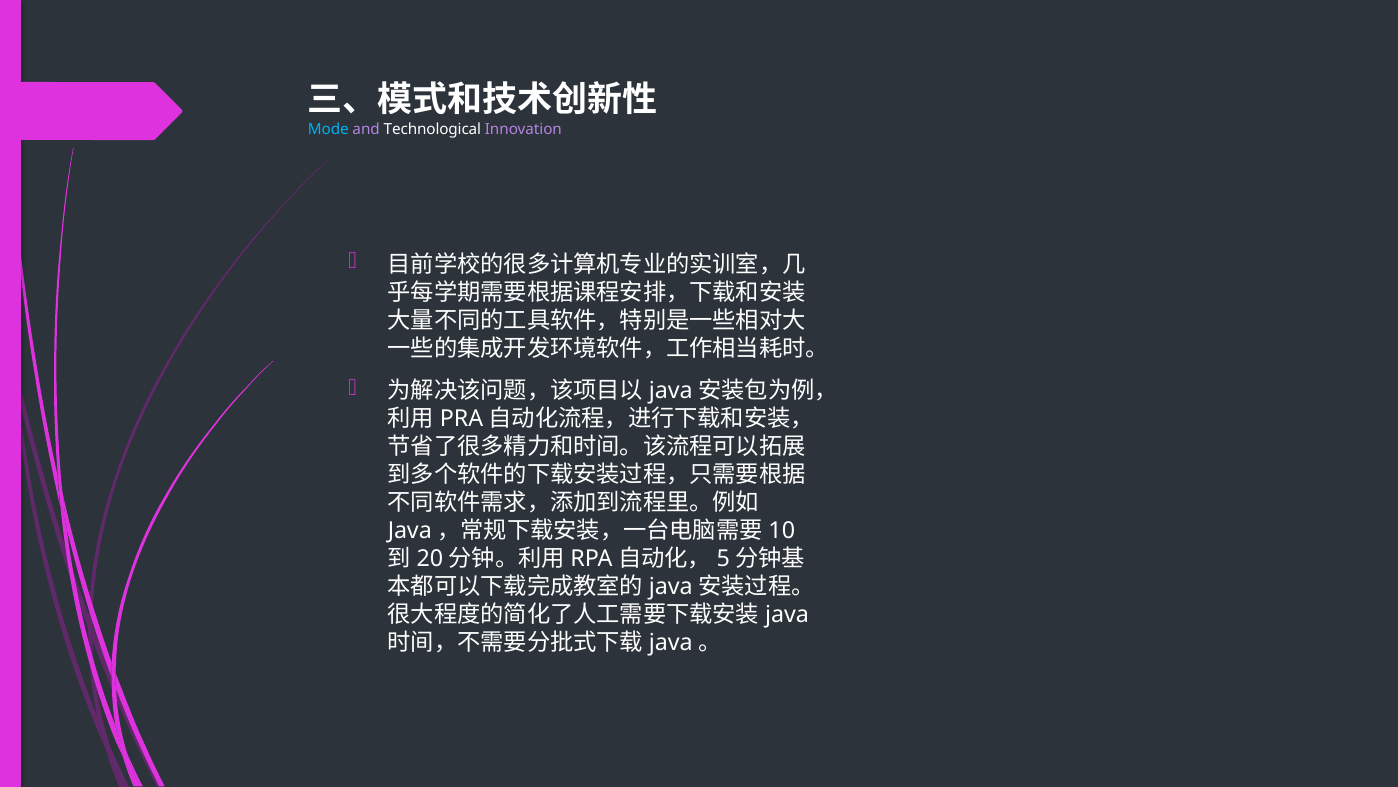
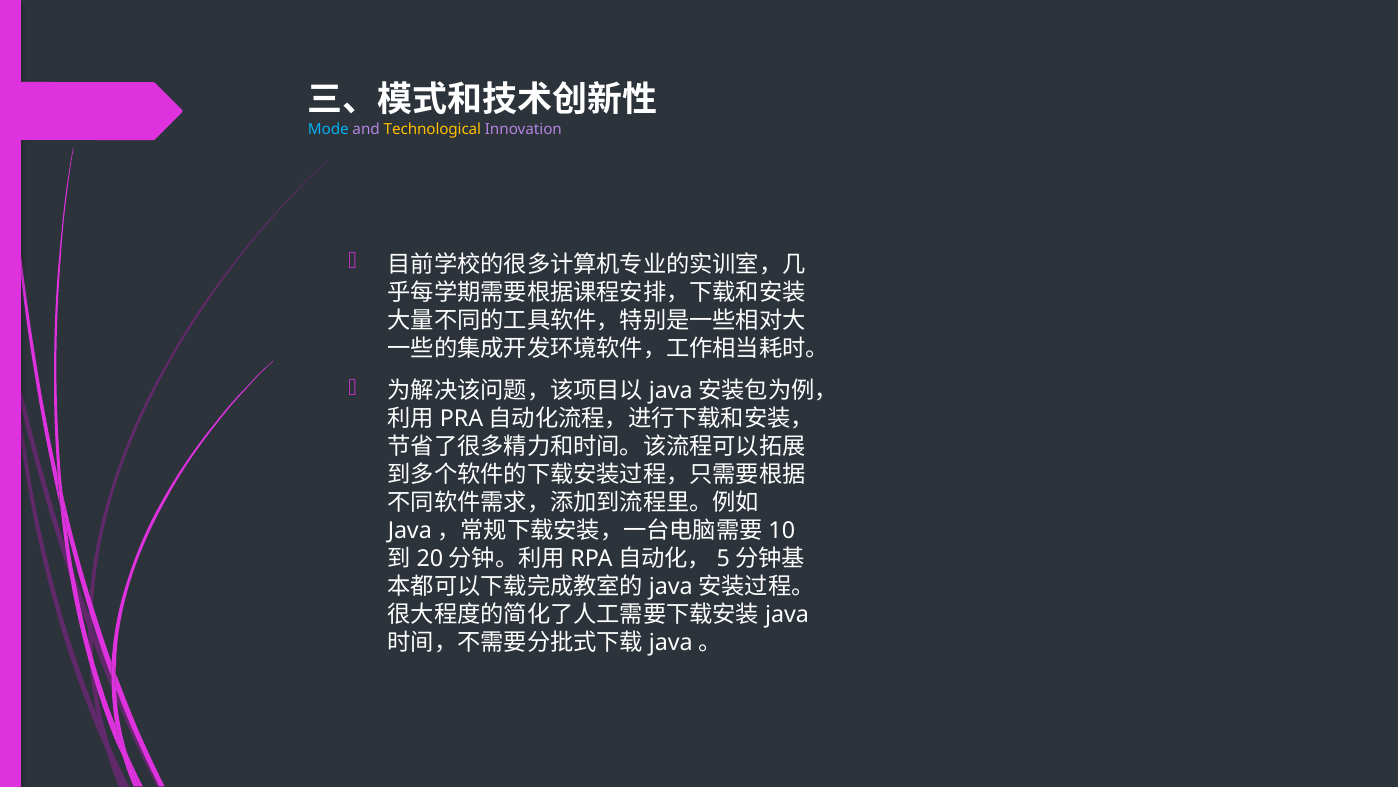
Technological colour: white -> yellow (432, 129)
